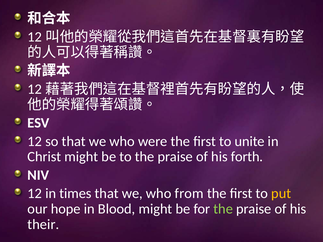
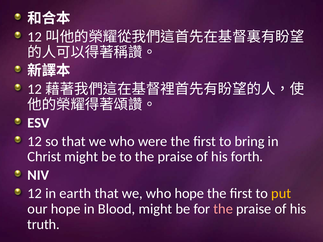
unite: unite -> bring (250, 141)
times: times -> earth (75, 194)
who from: from -> hope (189, 194)
the colour: light green -> pink (223, 209)
their: their -> truth (43, 225)
